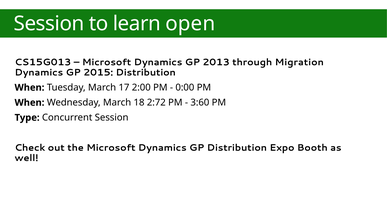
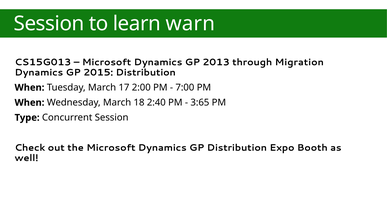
open: open -> warn (190, 24)
0:00: 0:00 -> 7:00 (185, 88)
2:72: 2:72 -> 2:40 (156, 103)
3:60: 3:60 -> 3:65 (200, 103)
